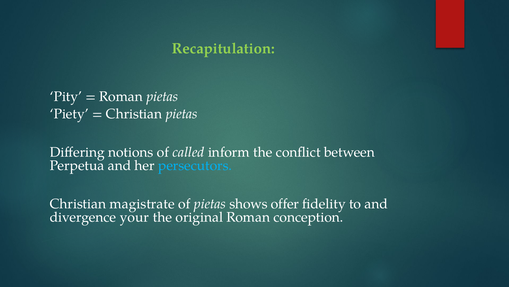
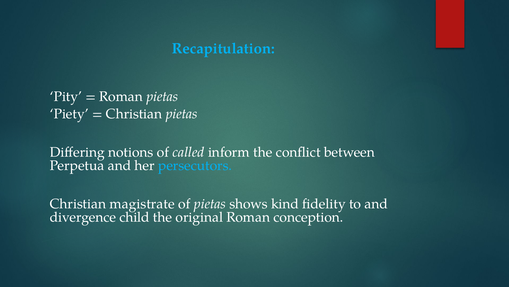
Recapitulation colour: light green -> light blue (223, 49)
offer: offer -> kind (285, 203)
your: your -> child (135, 217)
